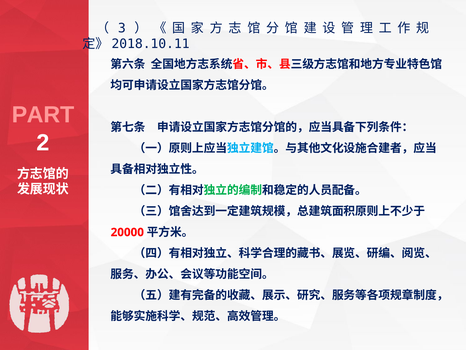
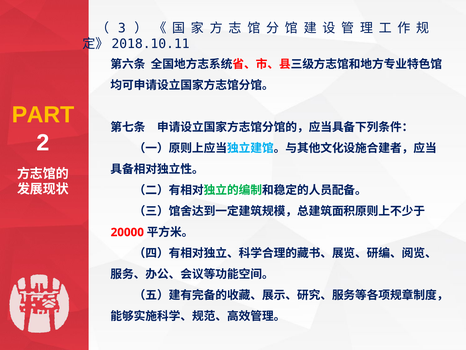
PART colour: pink -> yellow (43, 115)
